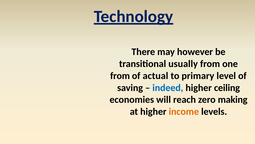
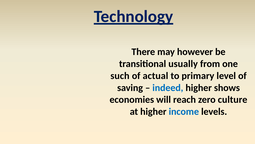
from: from -> such (120, 75)
ceiling: ceiling -> shows (227, 87)
making: making -> culture (233, 99)
income colour: orange -> blue (184, 111)
